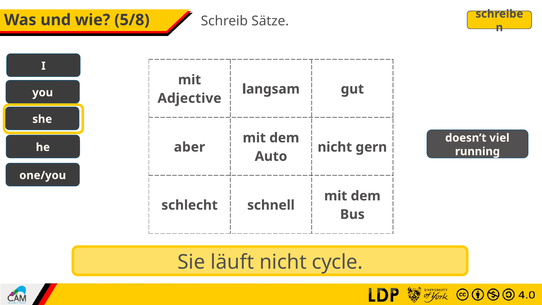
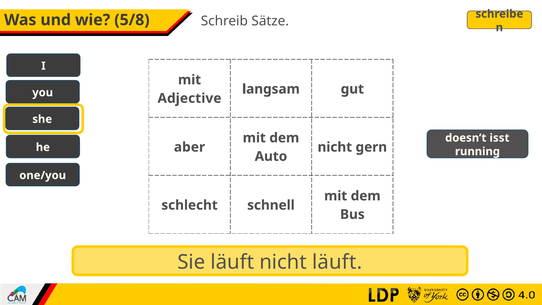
viel: viel -> isst (500, 138)
nicht cycle: cycle -> läuft (337, 262)
